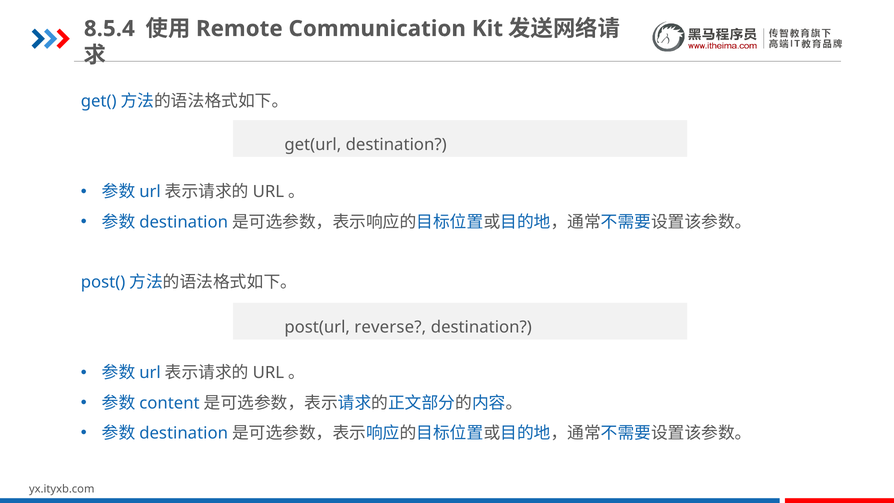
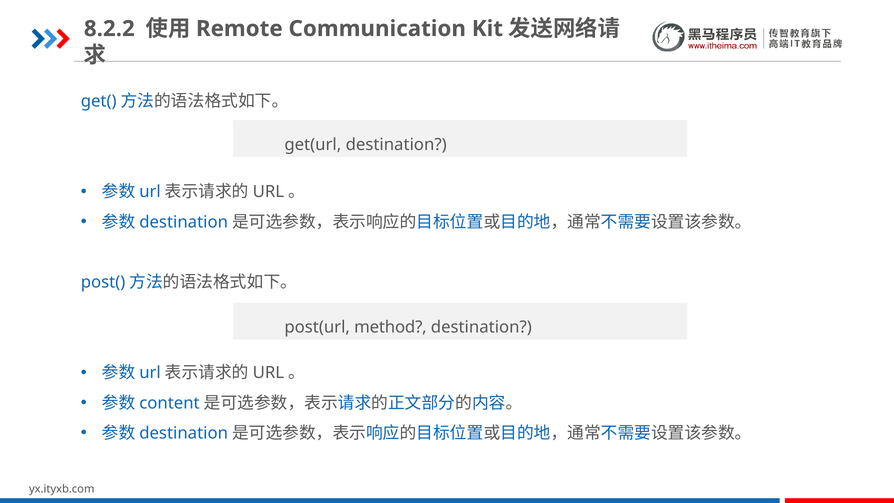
8.5.4: 8.5.4 -> 8.2.2 (109, 29)
reverse: reverse -> method (390, 327)
